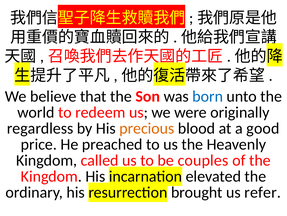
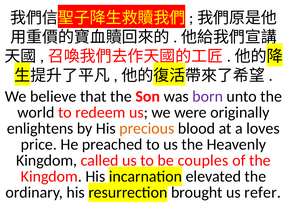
born colour: blue -> purple (208, 96)
regardless: regardless -> enlightens (40, 128)
good: good -> loves (263, 128)
